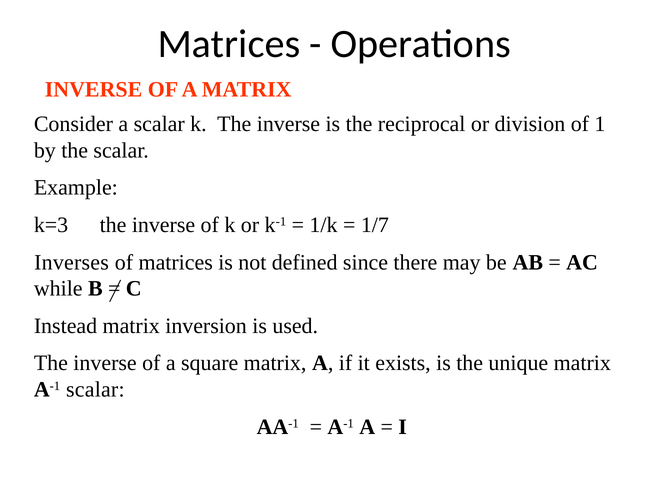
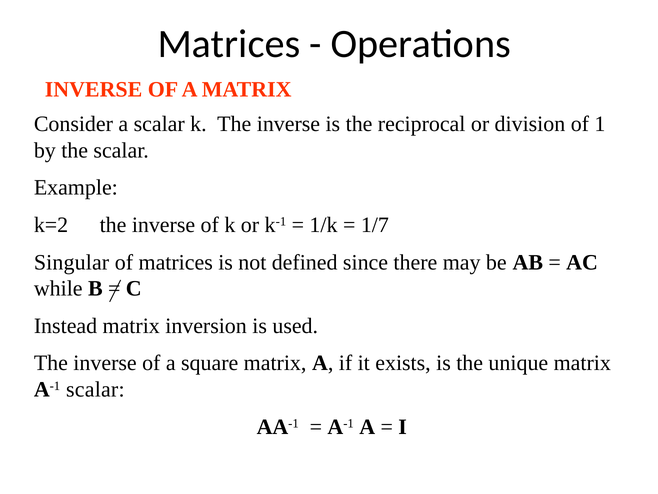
k=3: k=3 -> k=2 (51, 225)
Inverses: Inverses -> Singular (72, 262)
